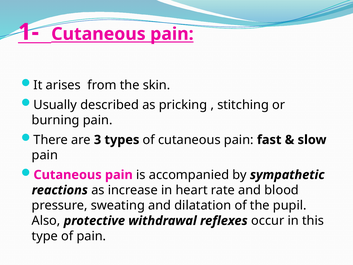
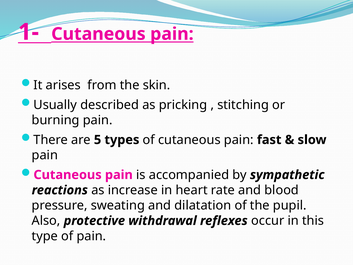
3: 3 -> 5 (98, 140)
